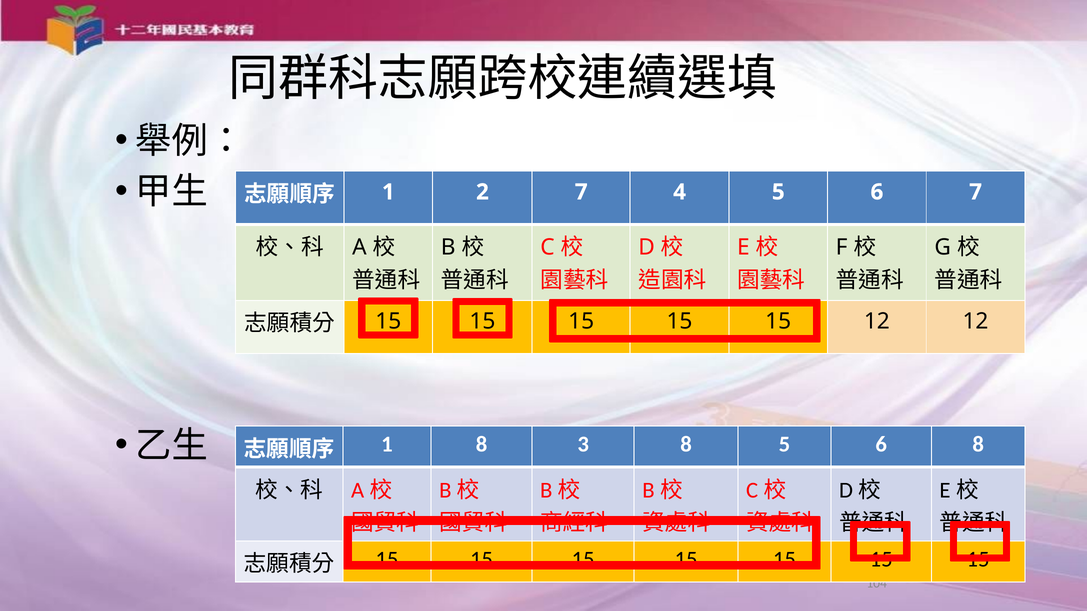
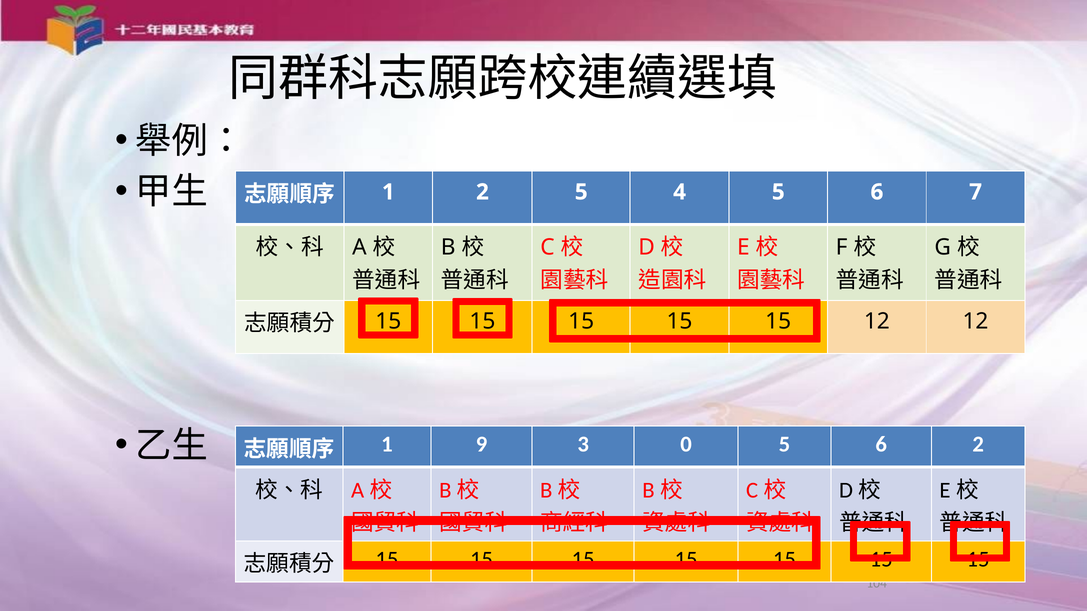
2 7: 7 -> 5 (581, 192)
1 8: 8 -> 9 (482, 445)
3 8: 8 -> 0 (686, 445)
6 8: 8 -> 2 (978, 445)
